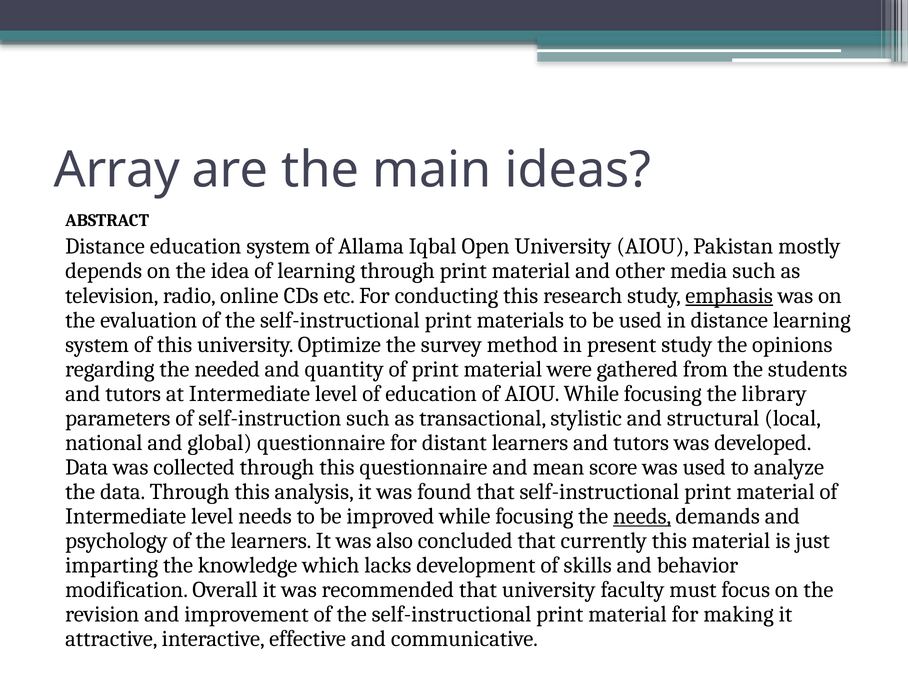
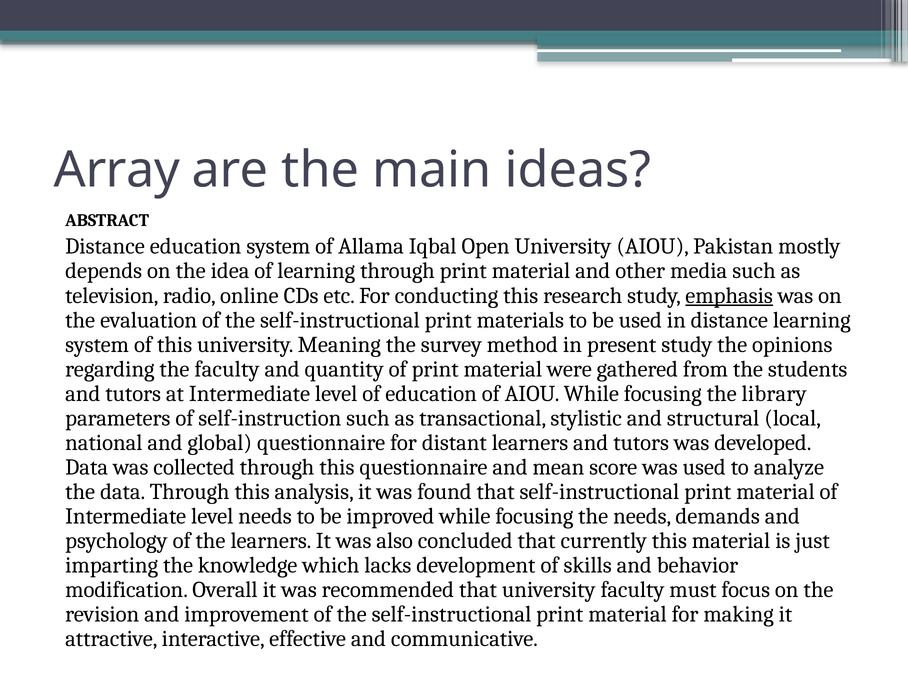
Optimize: Optimize -> Meaning (339, 345)
the needed: needed -> faculty (227, 369)
needs underline: present -> none (642, 516)
